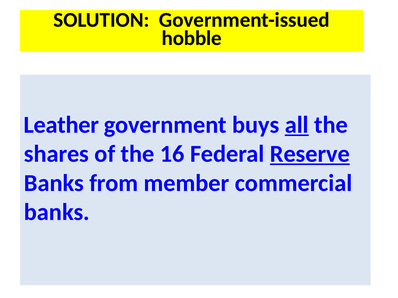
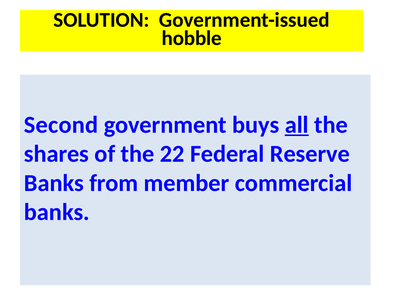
Leather: Leather -> Second (61, 125)
16: 16 -> 22 (172, 154)
Reserve underline: present -> none (310, 154)
